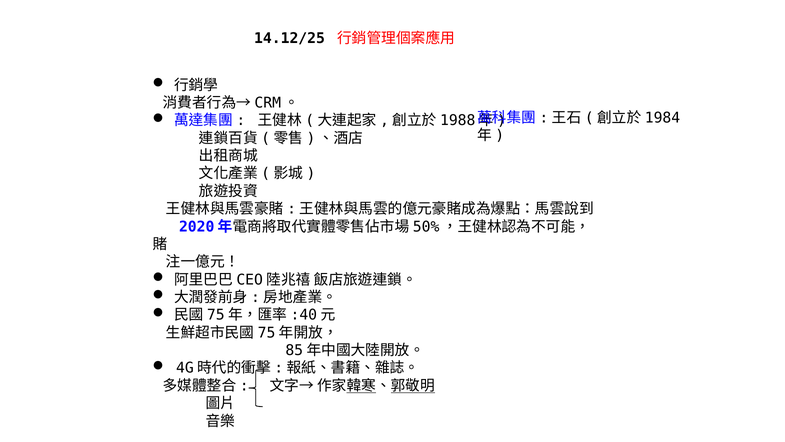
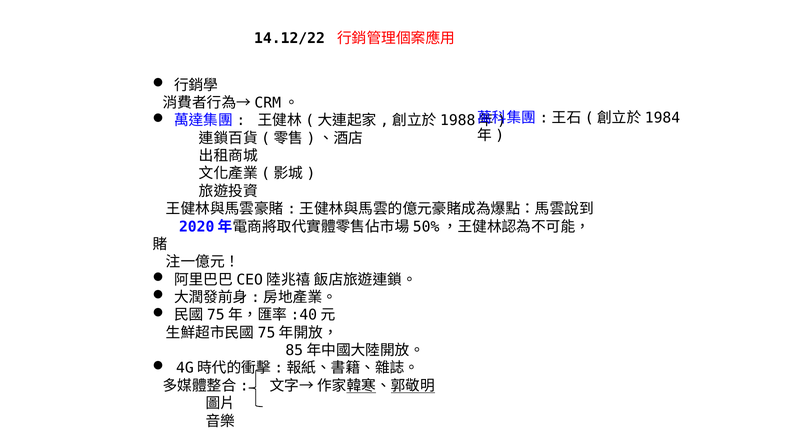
14.12/25: 14.12/25 -> 14.12/22 (290, 38)
